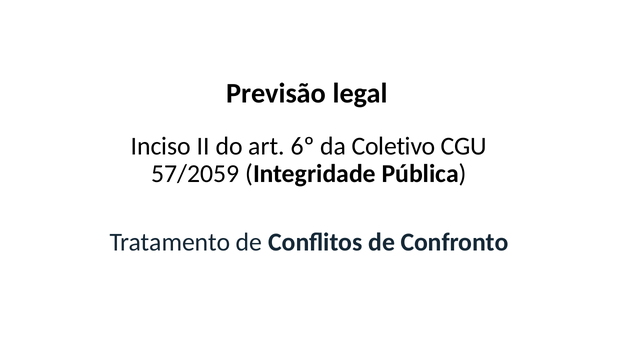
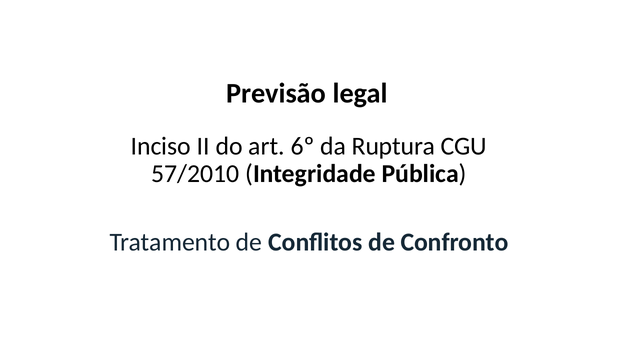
Coletivo: Coletivo -> Ruptura (393, 146)
57/2059: 57/2059 -> 57/2010 (195, 174)
